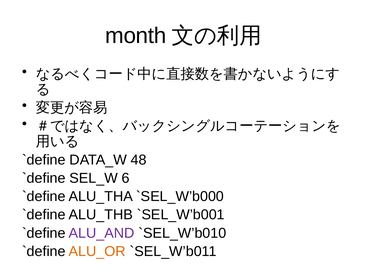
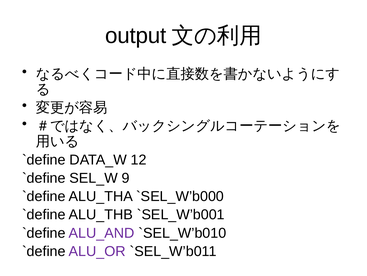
month: month -> output (136, 36)
48: 48 -> 12 (139, 159)
6: 6 -> 9 (126, 178)
ALU_OR colour: orange -> purple (97, 251)
